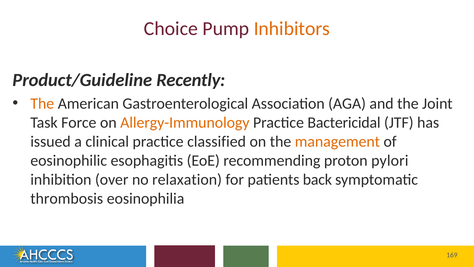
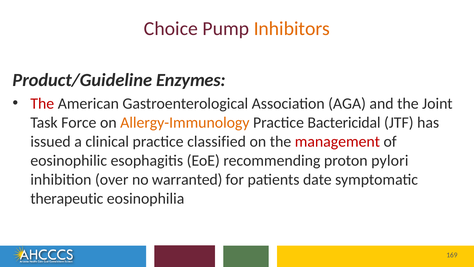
Recently: Recently -> Enzymes (191, 80)
The colour: orange -> red (42, 103)
management colour: orange -> red (337, 141)
relaxation: relaxation -> warranted (187, 179)
back: back -> date (317, 179)
thrombosis: thrombosis -> therapeutic (67, 198)
